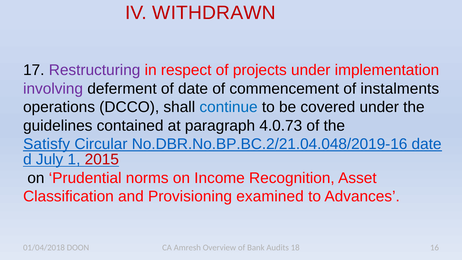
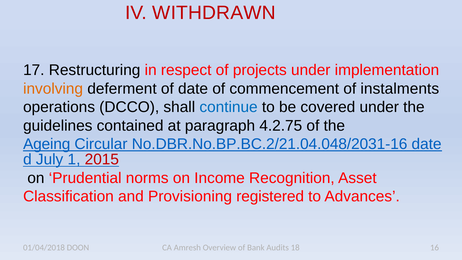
Restructuring colour: purple -> black (95, 70)
involving colour: purple -> orange (53, 89)
4.0.73: 4.0.73 -> 4.2.75 (281, 126)
Satisfy: Satisfy -> Ageing (47, 144)
No.DBR.No.BP.BC.2/21.04.048/2019-16: No.DBR.No.BP.BC.2/21.04.048/2019-16 -> No.DBR.No.BP.BC.2/21.04.048/2031-16 (270, 144)
examined: examined -> registered (270, 196)
